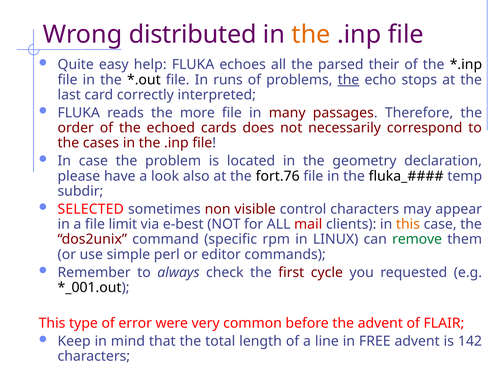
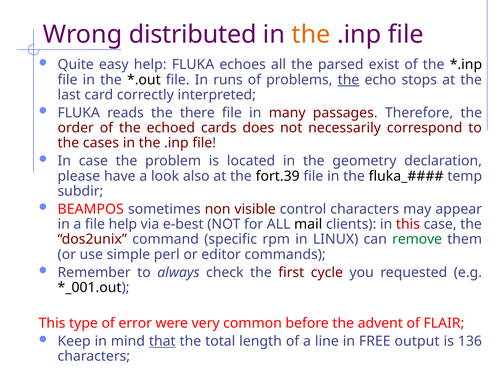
their: their -> exist (384, 65)
more: more -> there (197, 113)
fort.76: fort.76 -> fort.39 (278, 176)
SELECTED: SELECTED -> BEAMPOS (91, 209)
file limit: limit -> help (123, 224)
mail colour: red -> black (308, 224)
this colour: orange -> red (408, 224)
that underline: none -> present (162, 341)
FREE advent: advent -> output (417, 341)
142: 142 -> 136 (470, 341)
